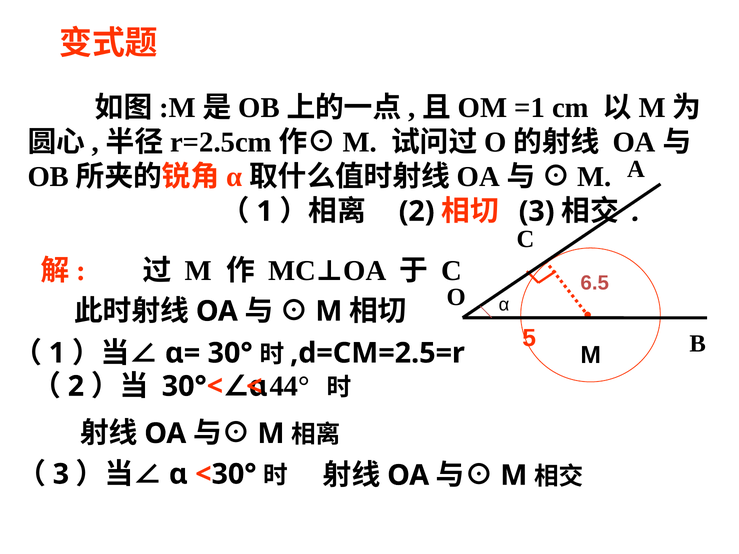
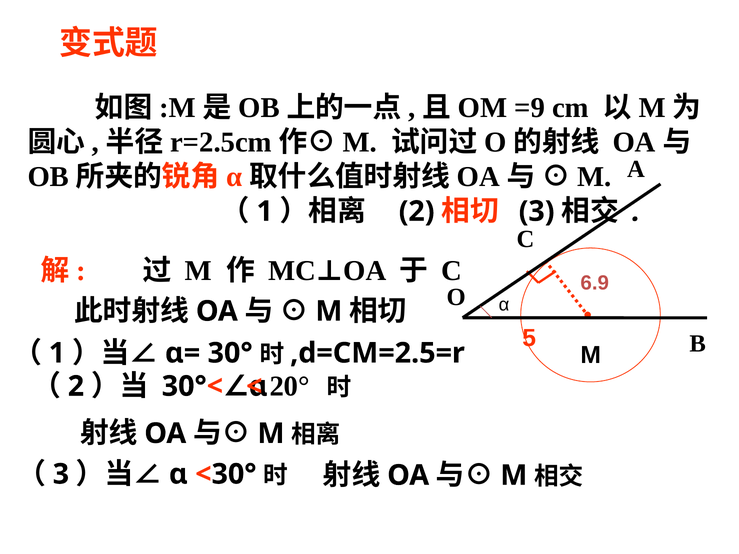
=1: =1 -> =9 (530, 108)
6.5: 6.5 -> 6.9 (595, 283)
44°: 44° -> 20° (290, 387)
